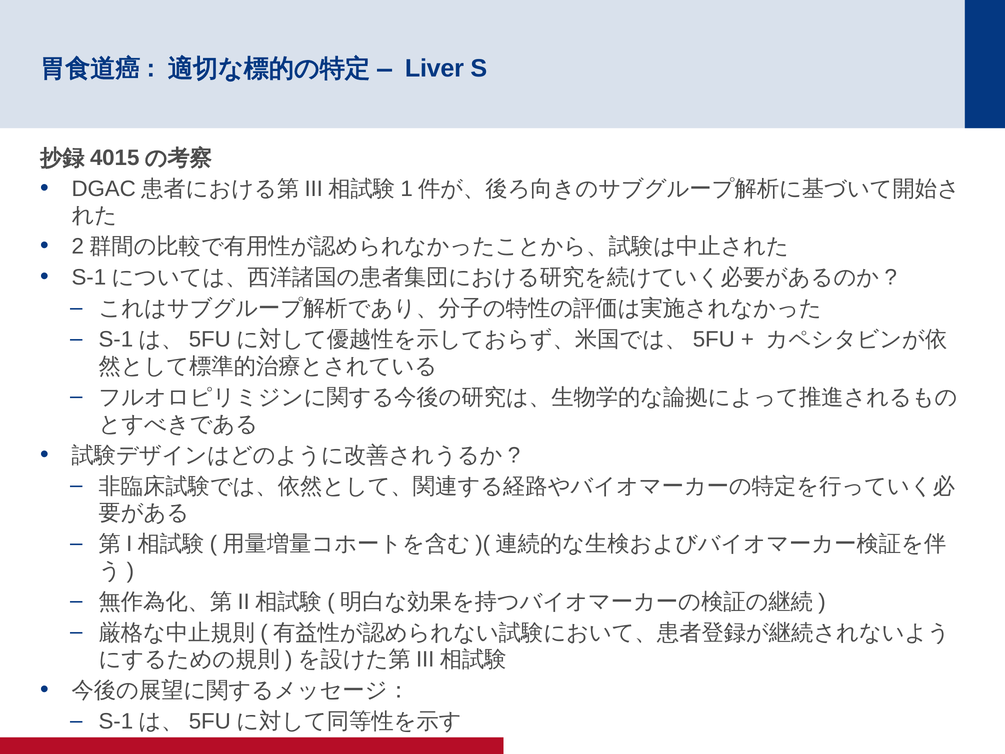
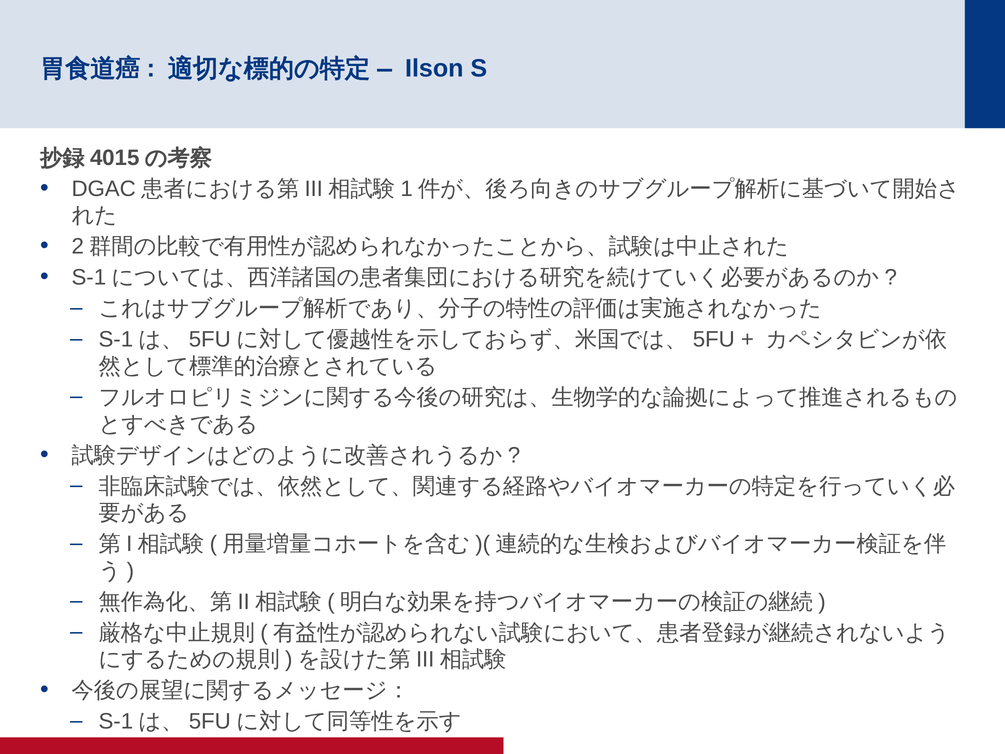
Liver: Liver -> Ilson (434, 68)
